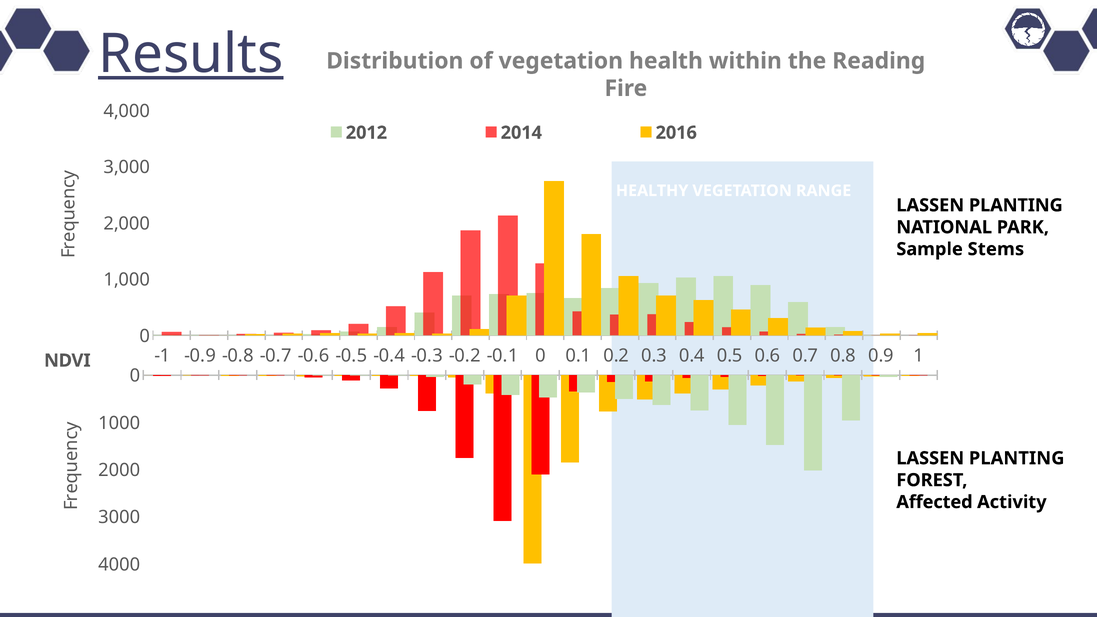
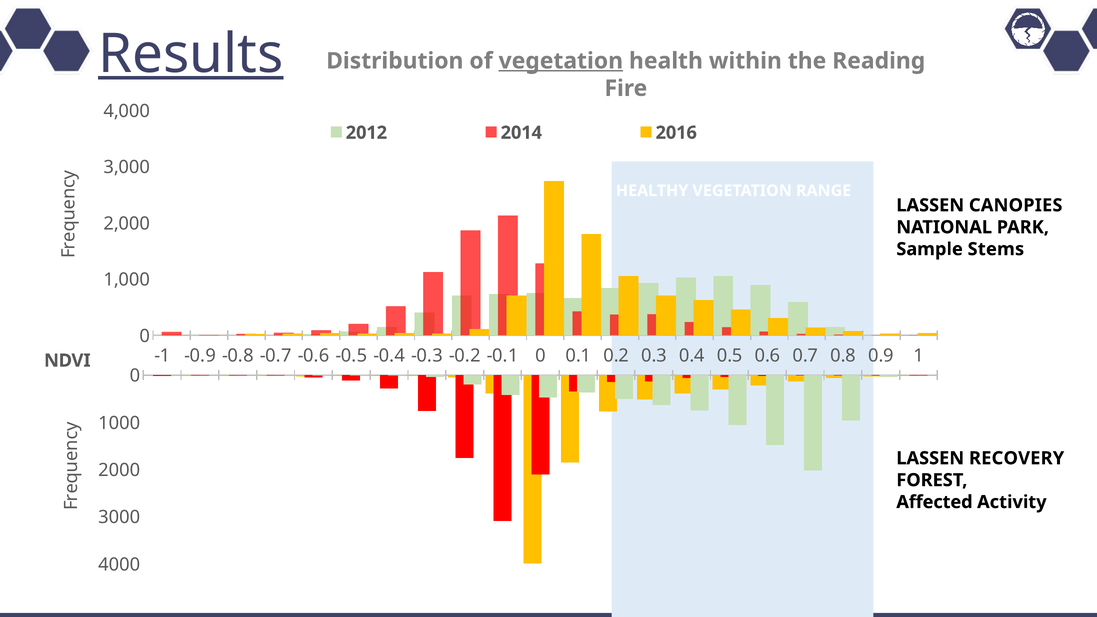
vegetation underline: none -> present (561, 61)
PLANTING: PLANTING -> CANOPIES (1016, 205)
PLANTING: PLANTING -> RECOVERY (1017, 458)
